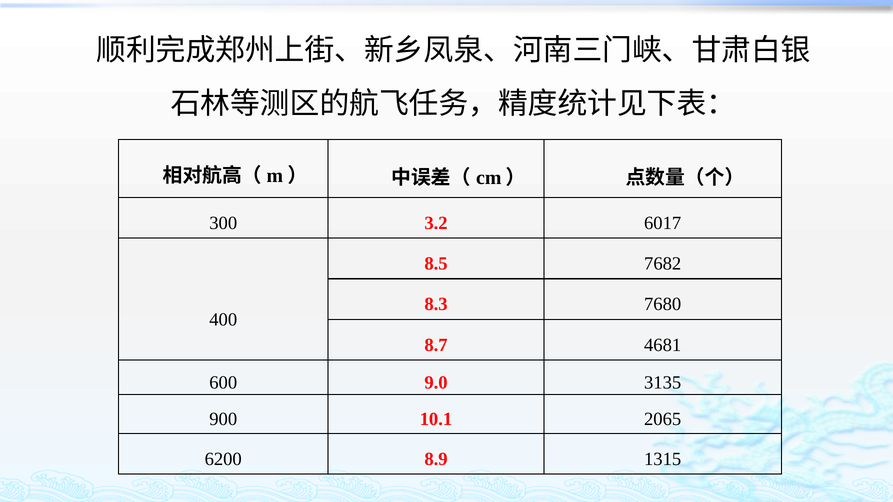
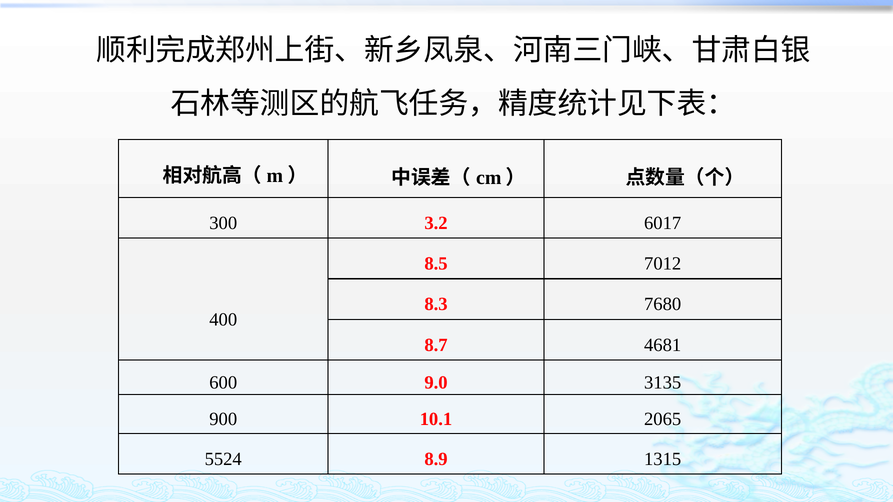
7682: 7682 -> 7012 (663, 264)
6200: 6200 -> 5524 (223, 459)
